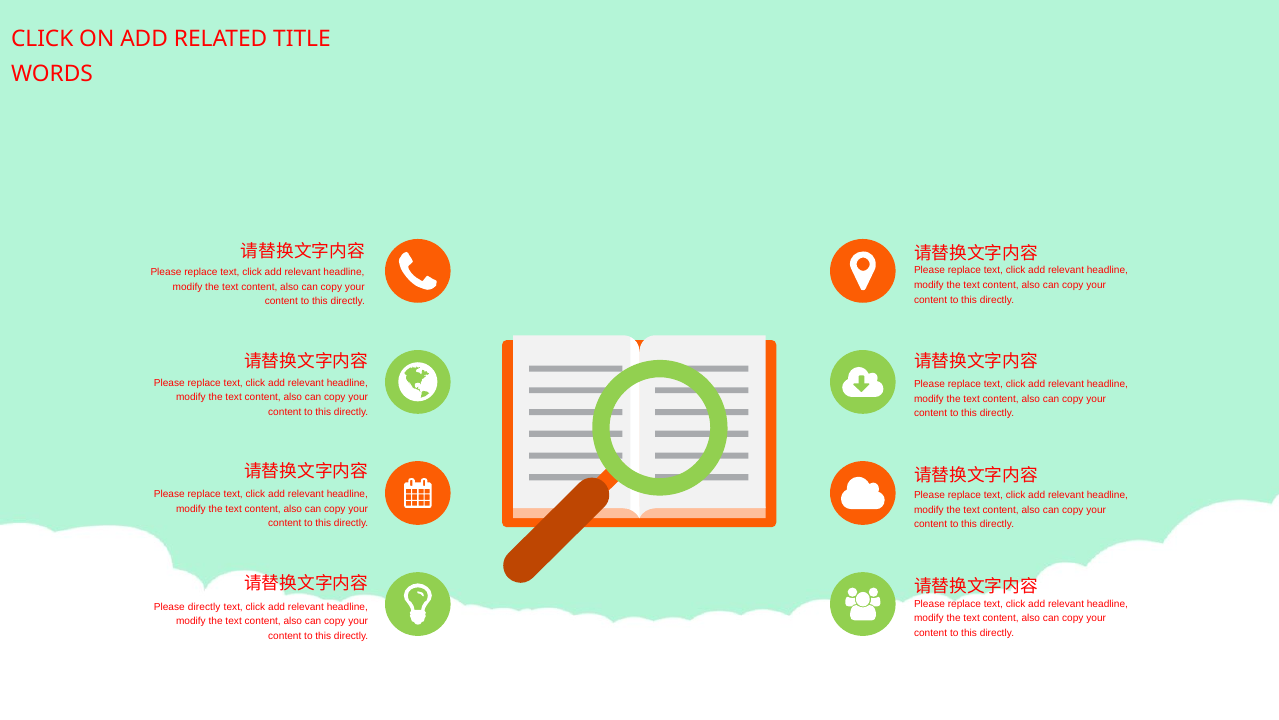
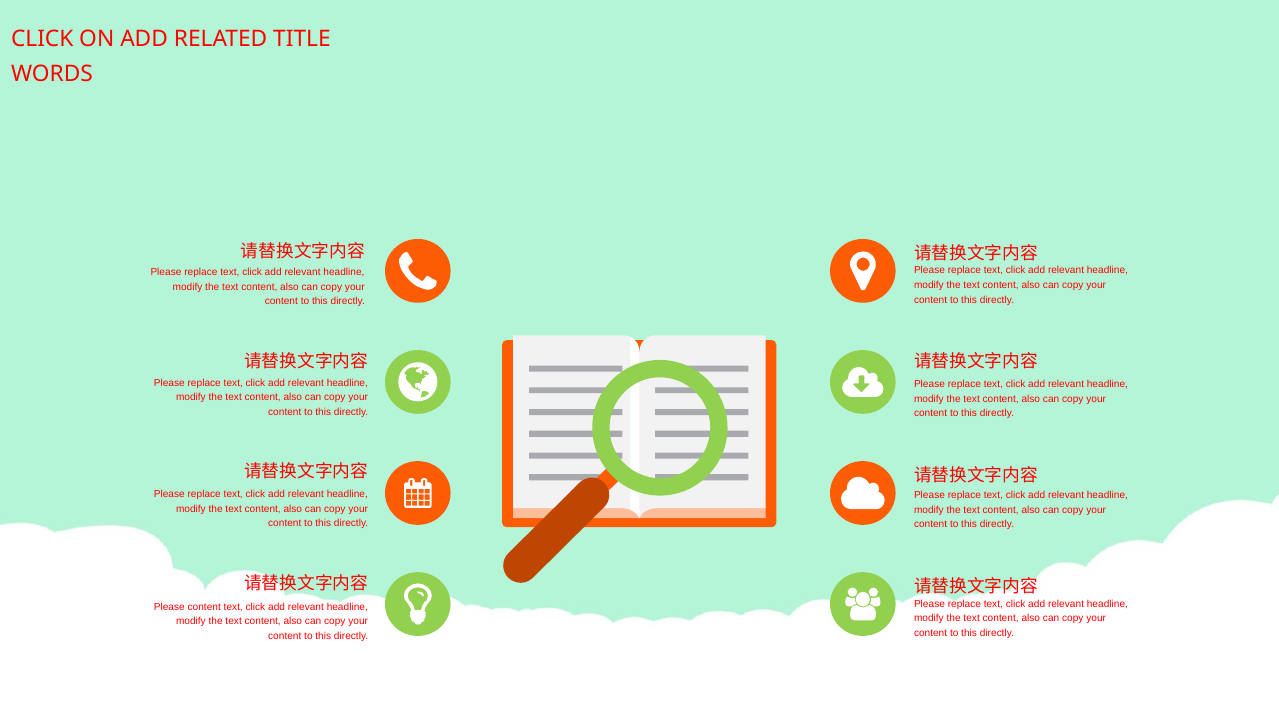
Please directly: directly -> content (204, 606)
